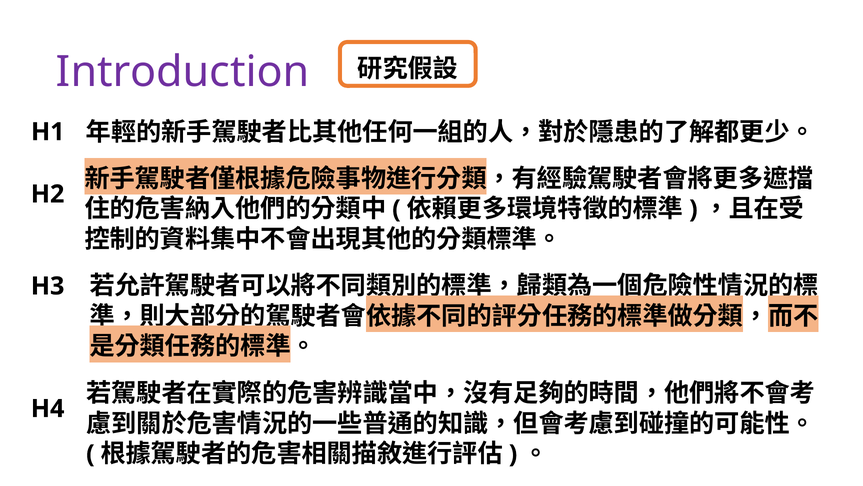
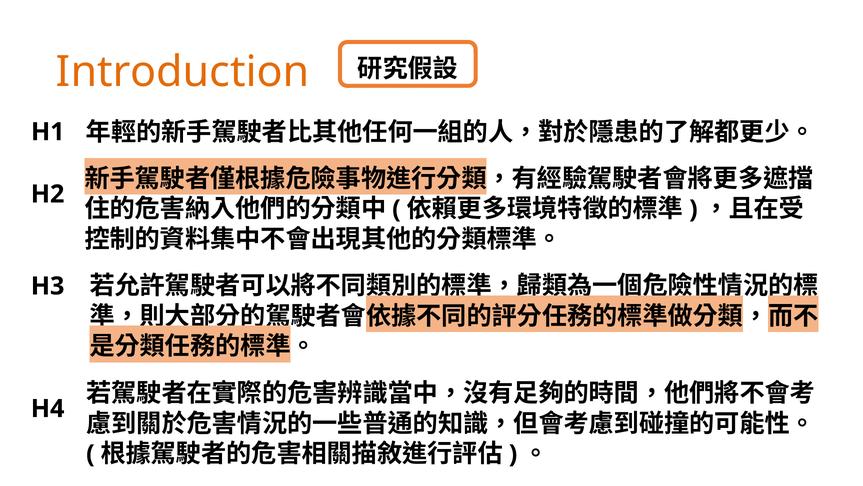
Introduction colour: purple -> orange (183, 72)
